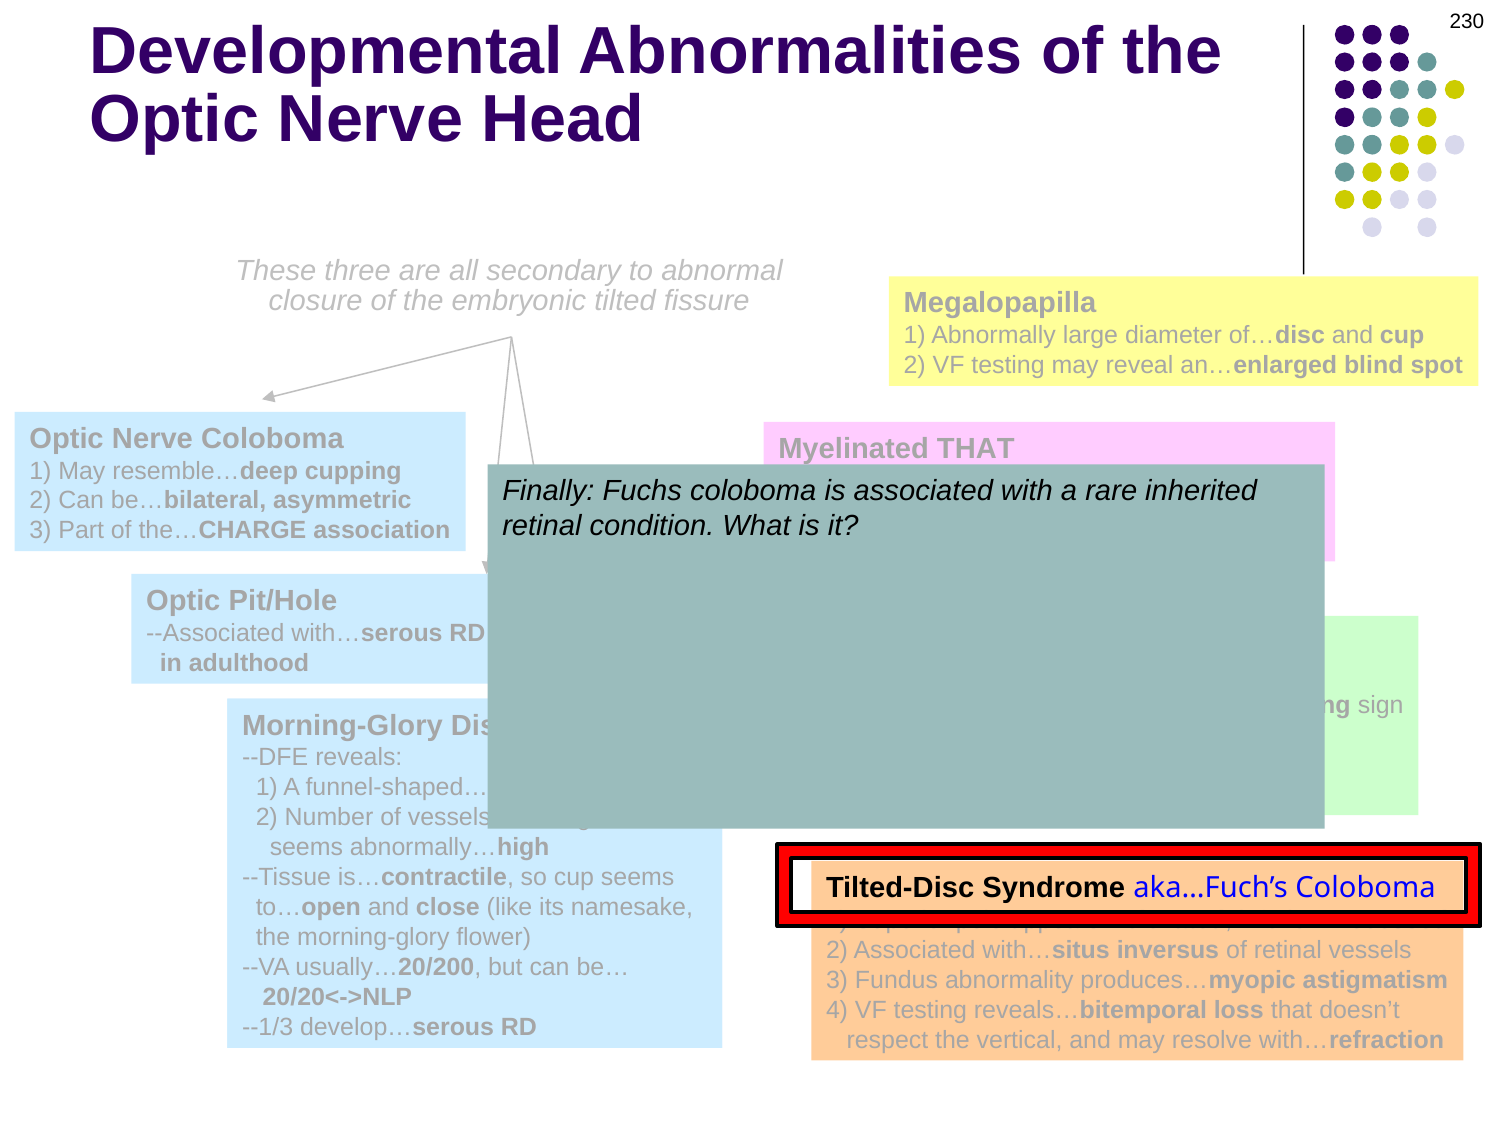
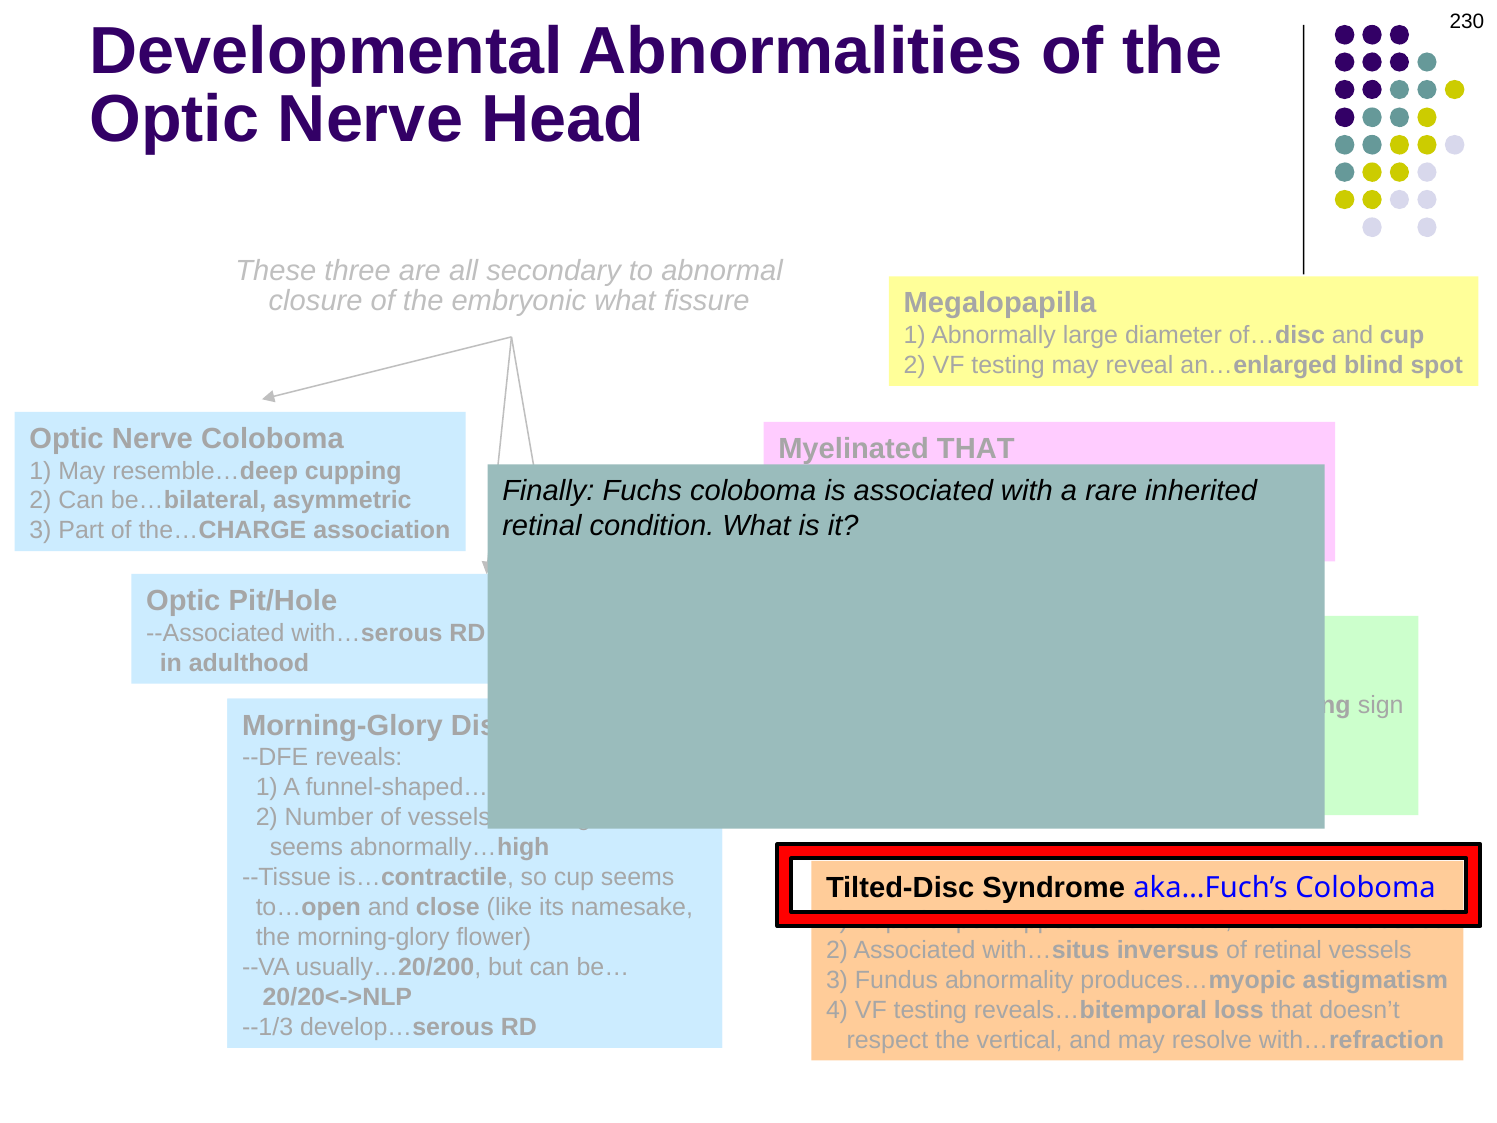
embryonic tilted: tilted -> what (625, 301)
